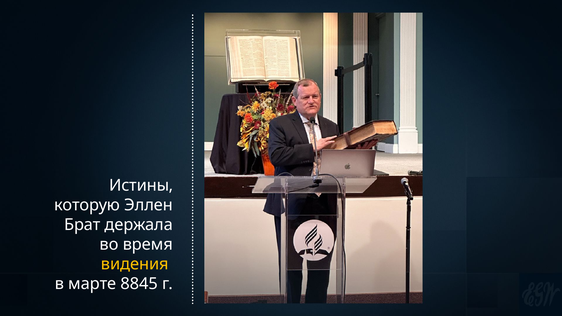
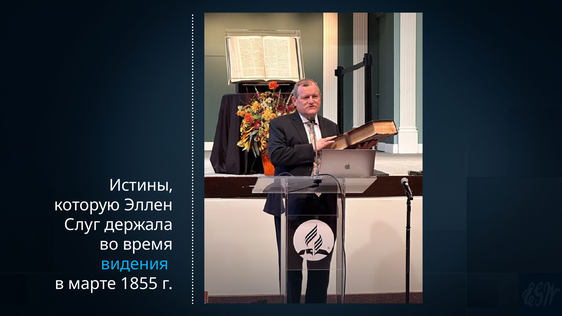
Брат: Брат -> Слуг (82, 225)
видения colour: yellow -> light blue (135, 264)
8845: 8845 -> 1855 (139, 284)
